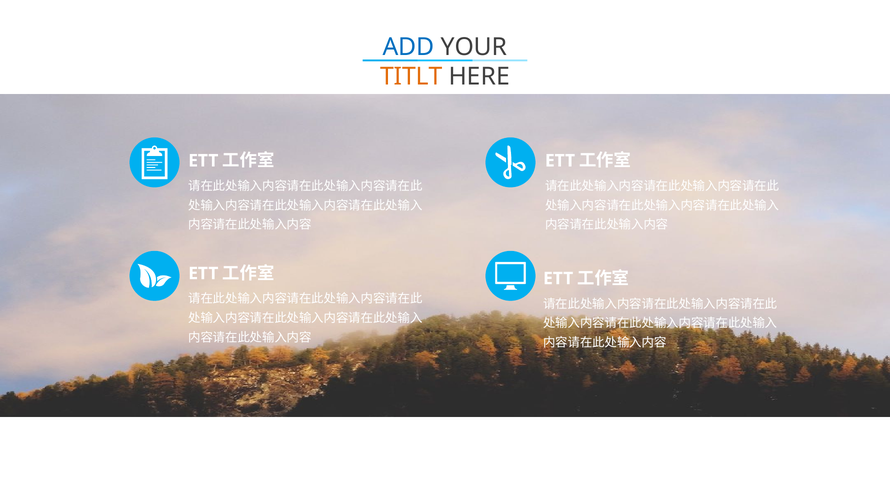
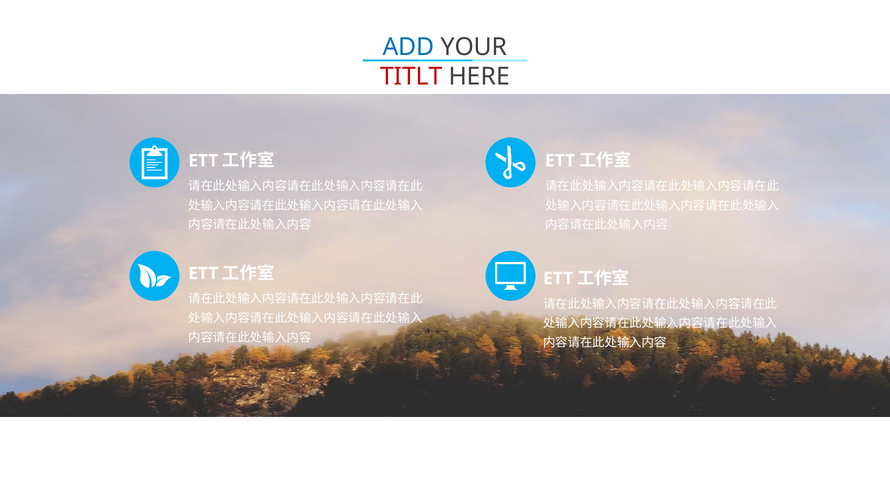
TITLT colour: orange -> red (411, 77)
